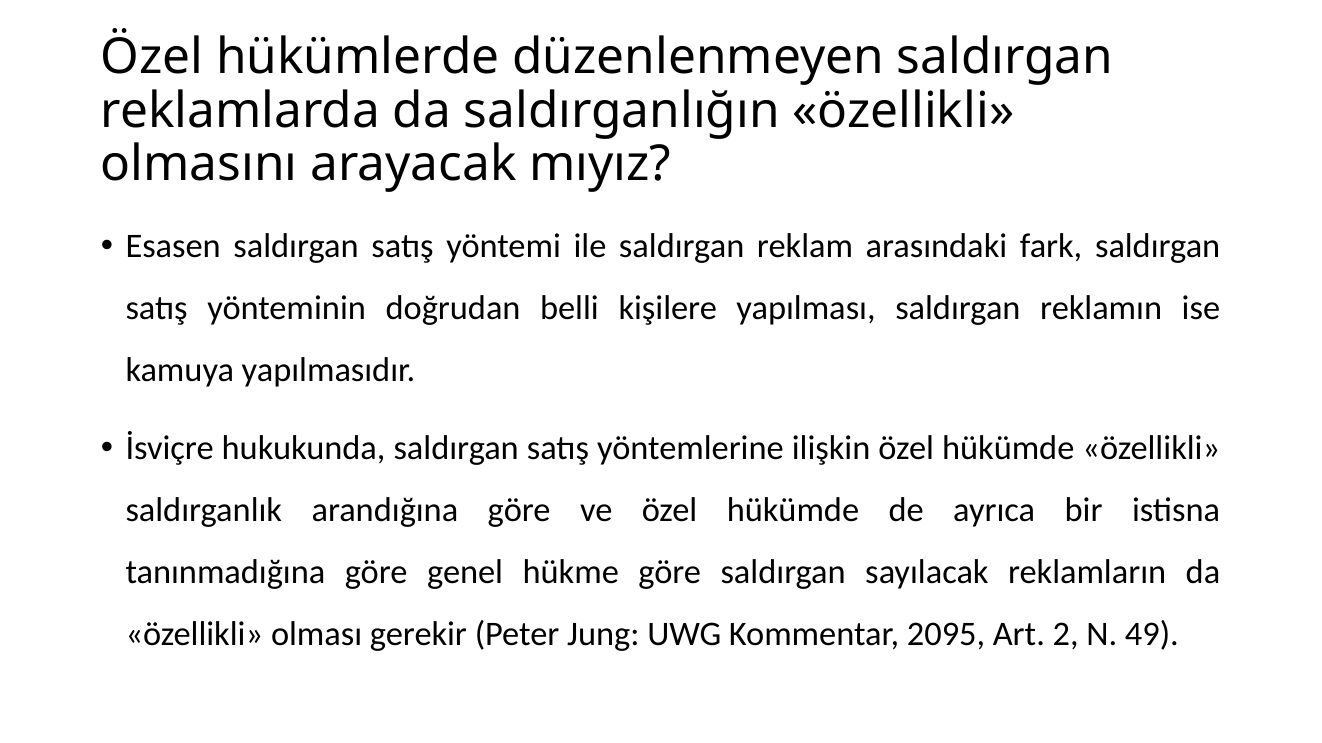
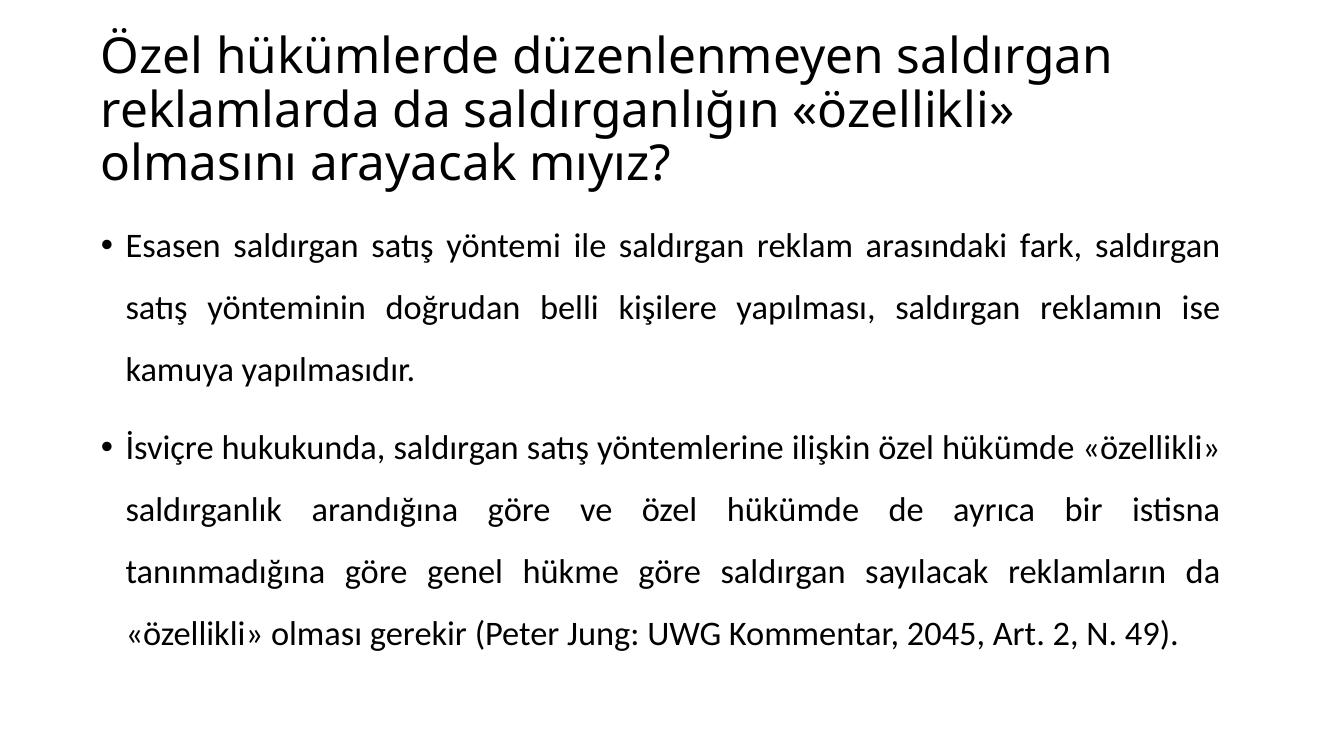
2095: 2095 -> 2045 (946, 635)
